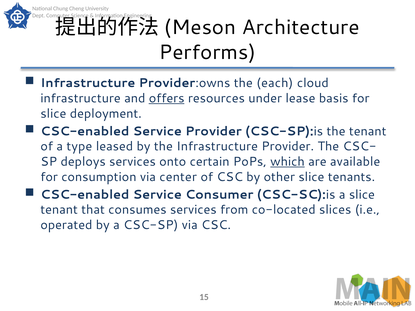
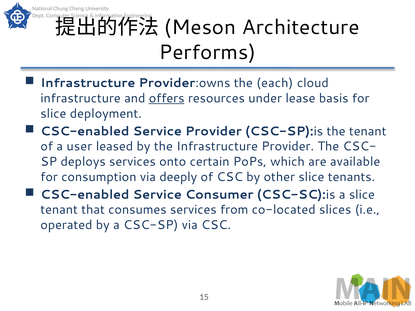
type: type -> user (79, 147)
which underline: present -> none (287, 162)
center: center -> deeply (178, 177)
